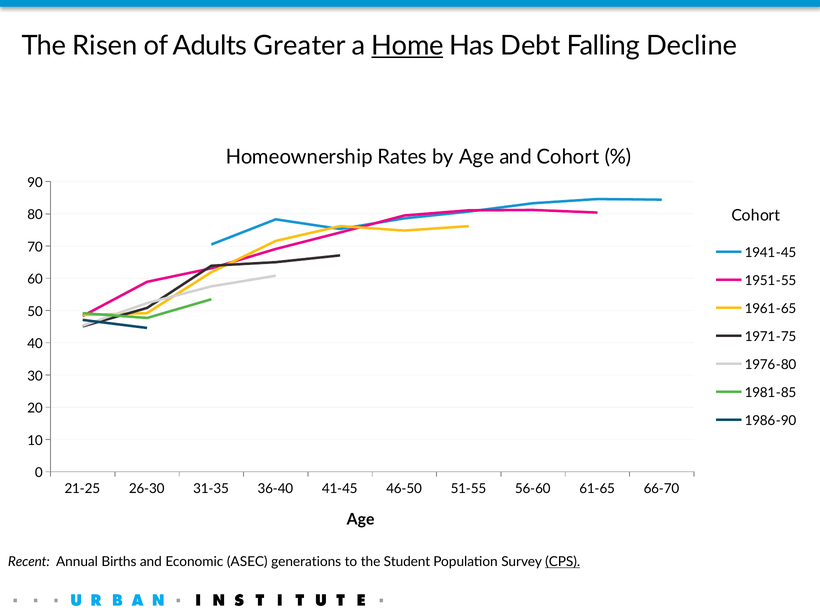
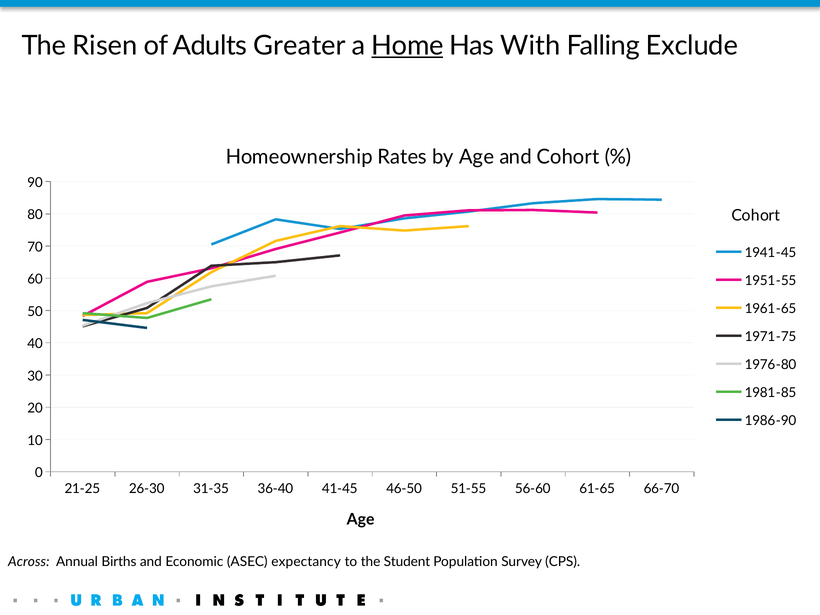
Debt: Debt -> With (530, 46)
Decline: Decline -> Exclude (692, 46)
Recent: Recent -> Across (29, 562)
generations: generations -> expectancy (306, 562)
CPS underline: present -> none (563, 562)
